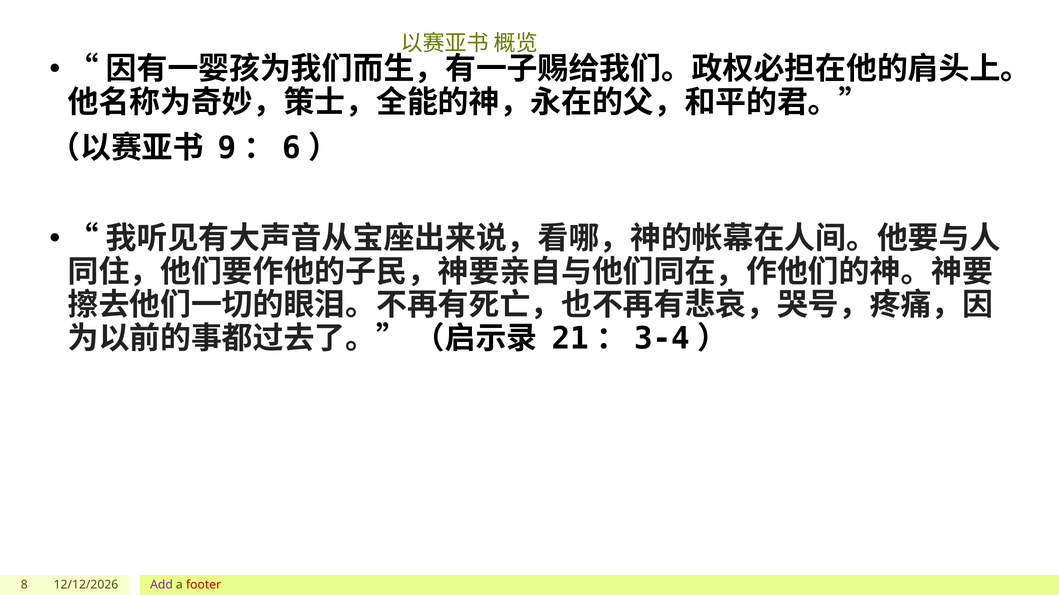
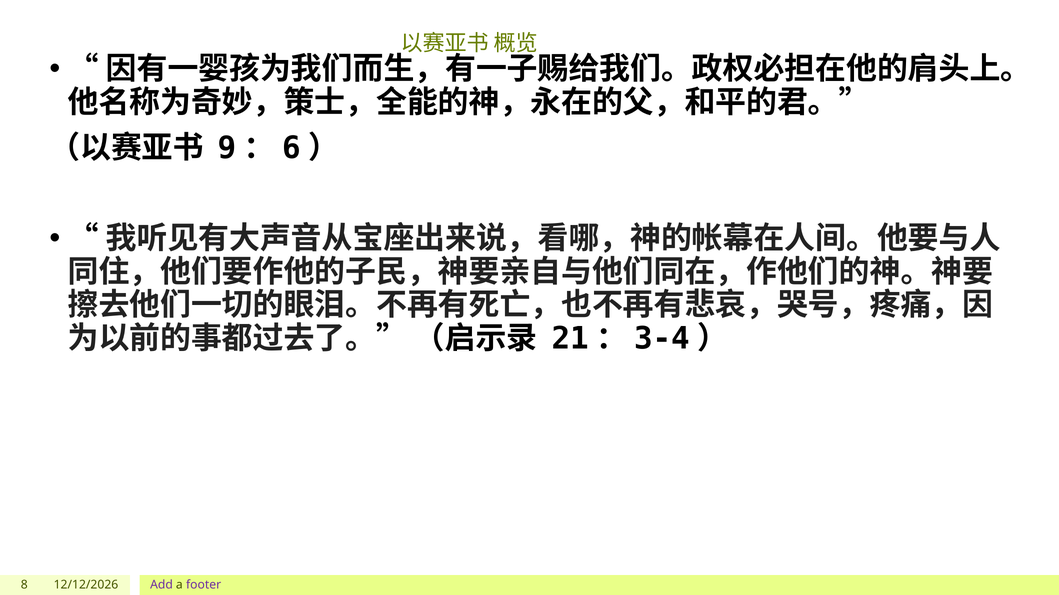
footer colour: red -> purple (204, 586)
